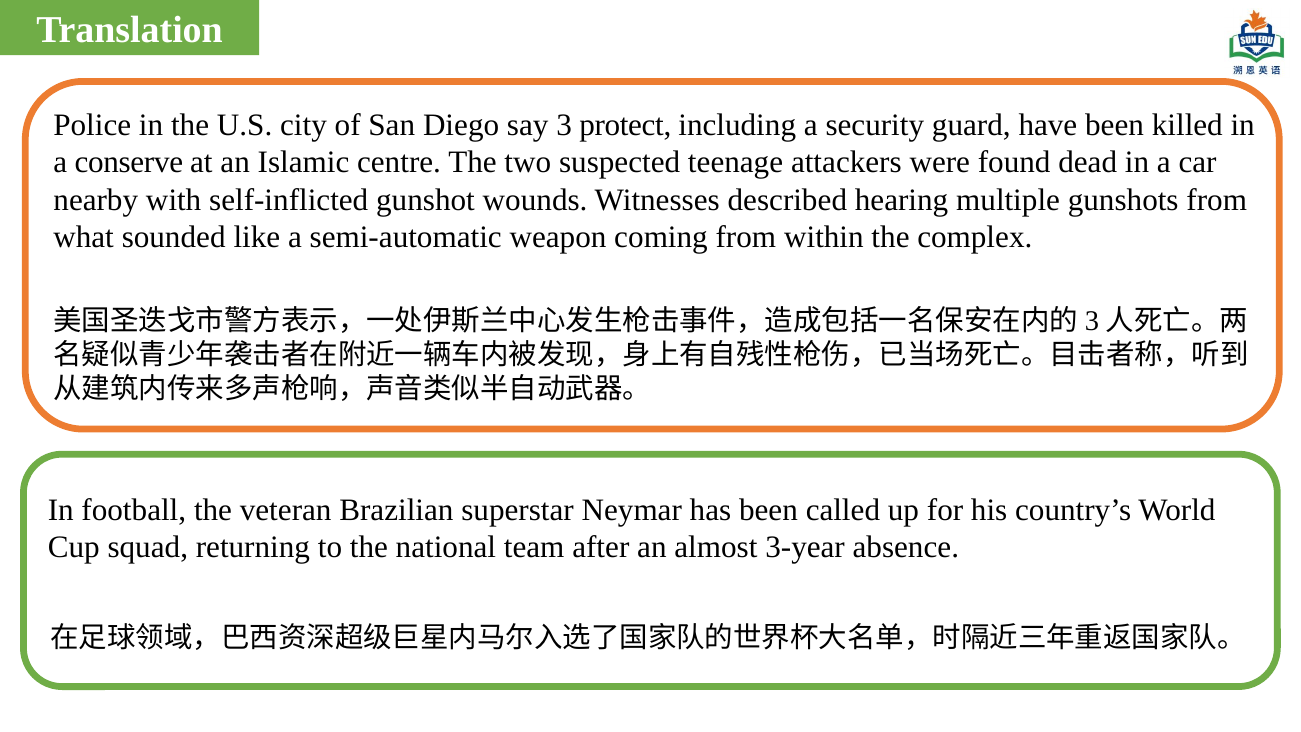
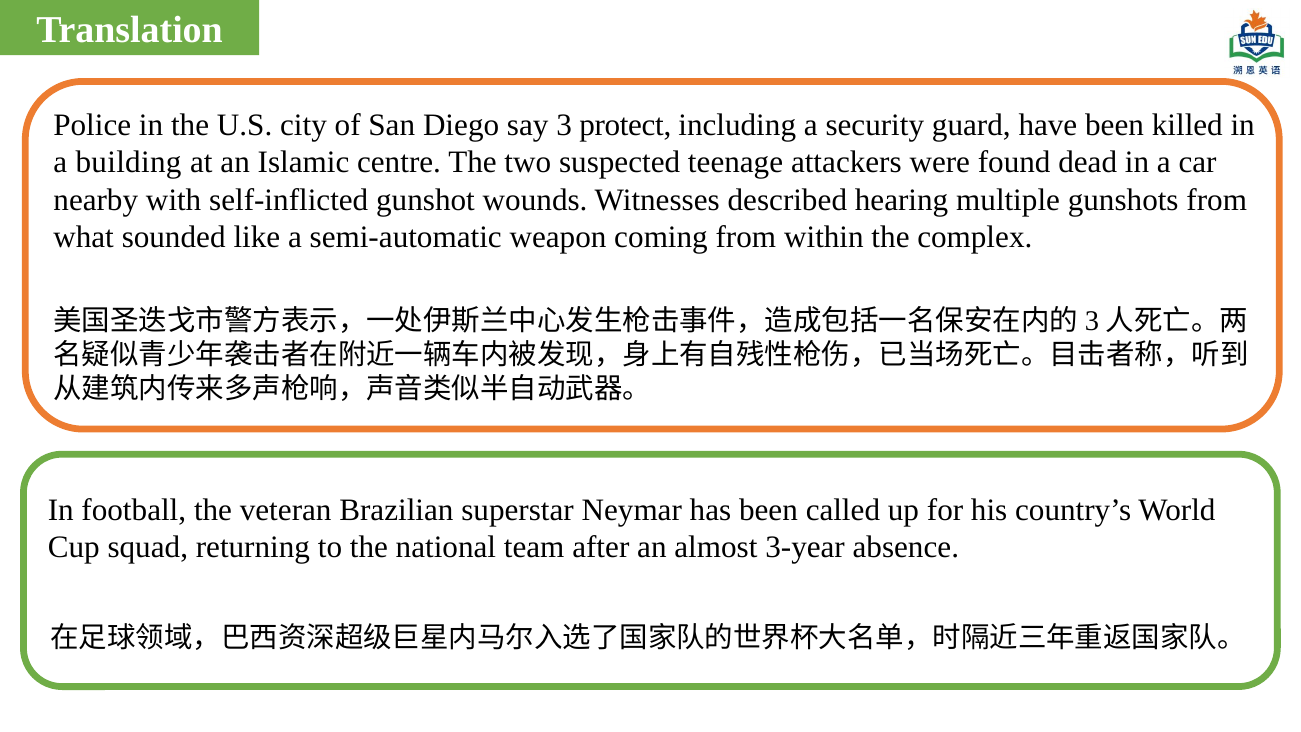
conserve: conserve -> building (129, 163)
